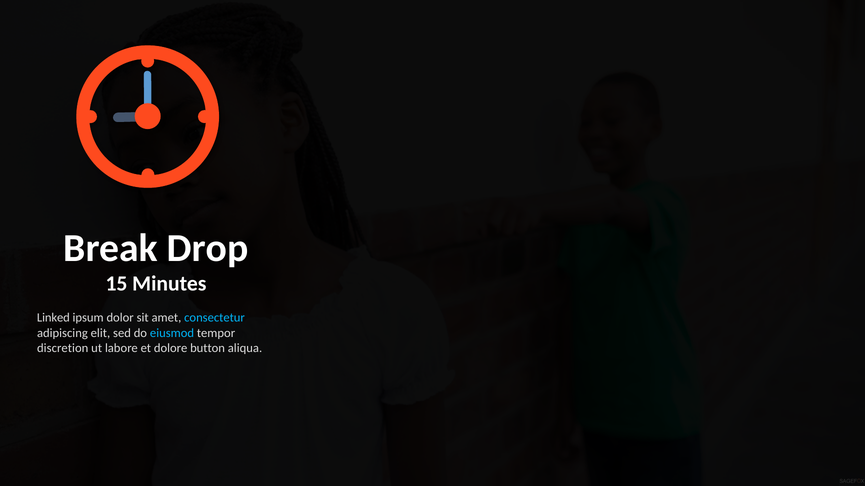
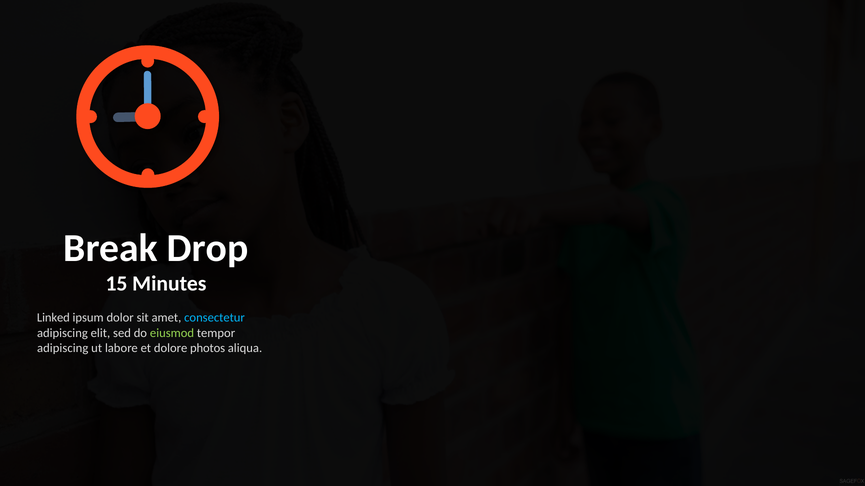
eiusmod colour: light blue -> light green (172, 333)
discretion: discretion -> adipiscing (63, 348)
button: button -> photos (208, 348)
